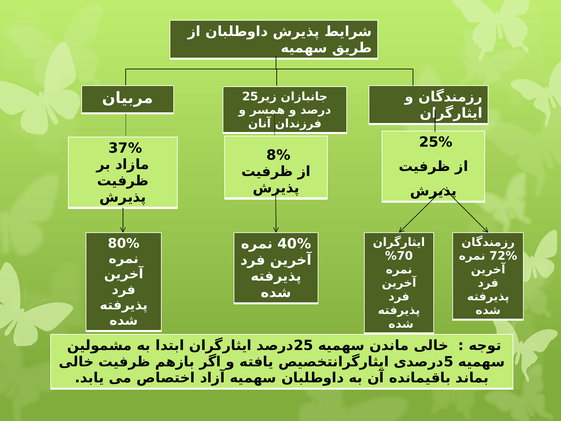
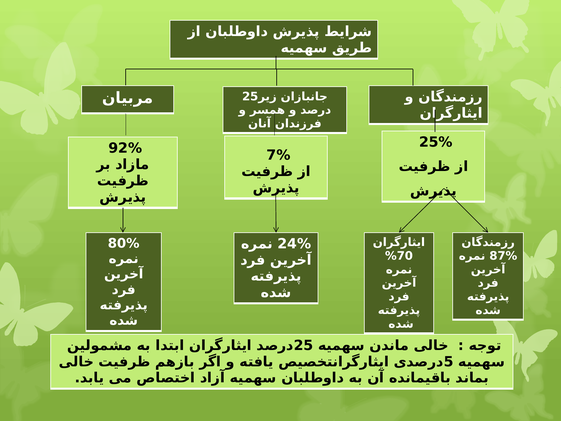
37%: 37% -> 92% (125, 148)
8%: 8% -> 7% (279, 155)
40%: 40% -> 24% (294, 244)
72%: 72% -> 87% (503, 256)
